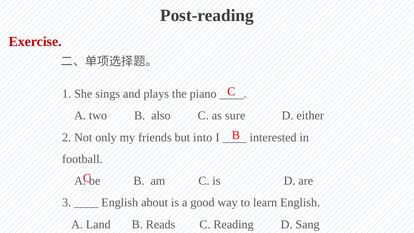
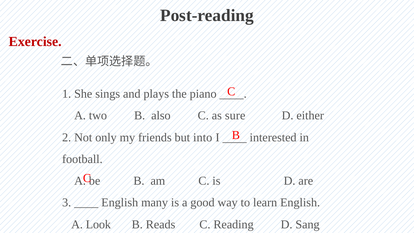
about: about -> many (155, 203)
Land: Land -> Look (98, 224)
